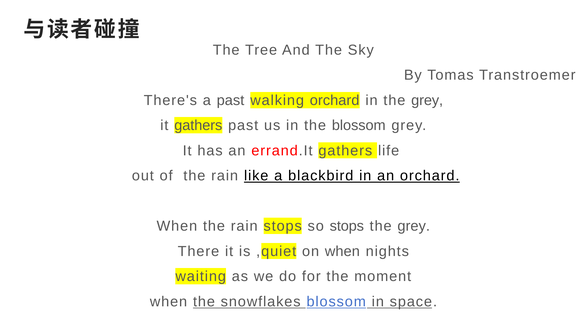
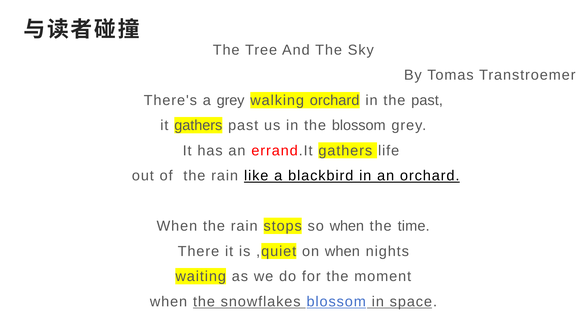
a past: past -> grey (231, 100)
in the grey: grey -> past (427, 100)
so stops: stops -> when (347, 226)
grey: grey -> time (414, 226)
